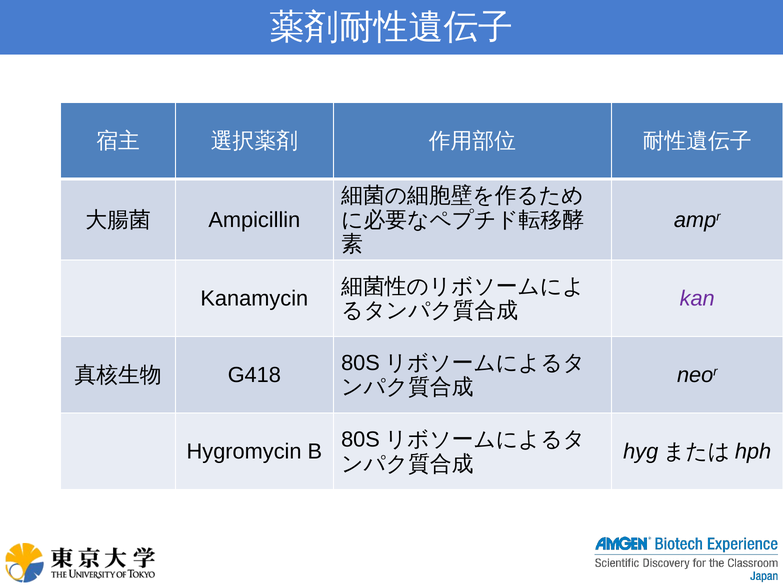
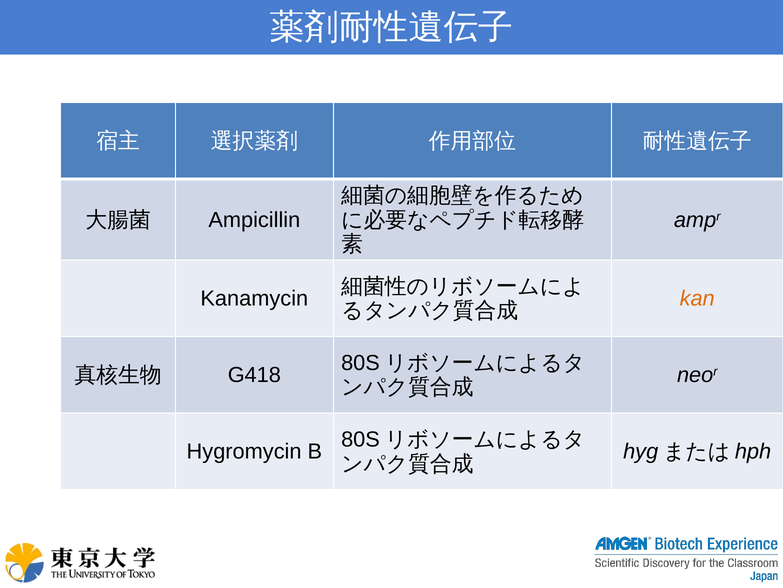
kan colour: purple -> orange (697, 298)
